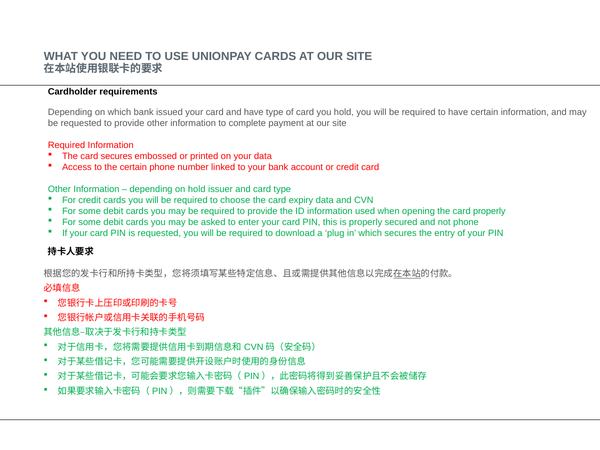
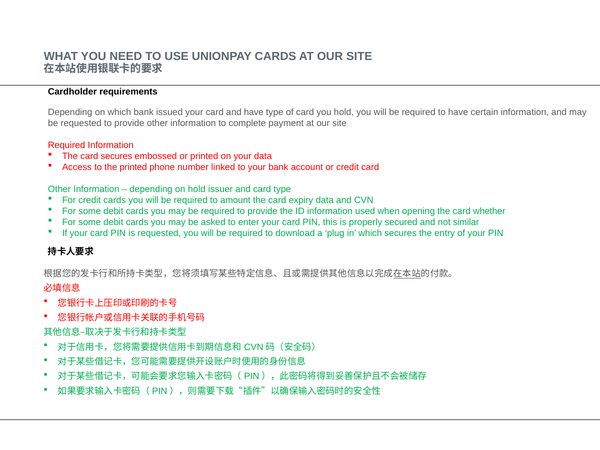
the certain: certain -> printed (133, 167)
choose: choose -> amount (235, 200)
card properly: properly -> whether (489, 211)
not phone: phone -> similar (466, 222)
